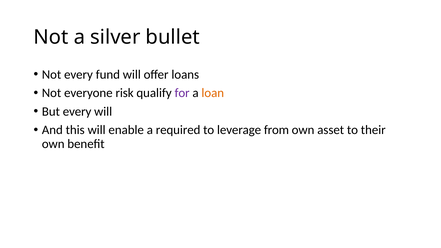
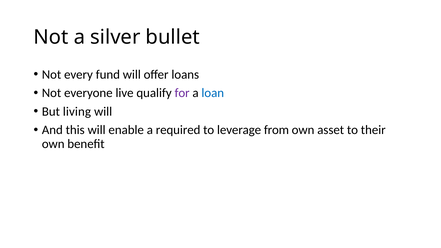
risk: risk -> live (125, 93)
loan colour: orange -> blue (213, 93)
But every: every -> living (77, 112)
